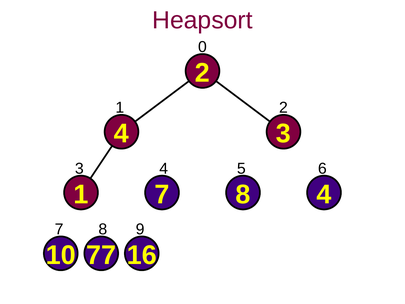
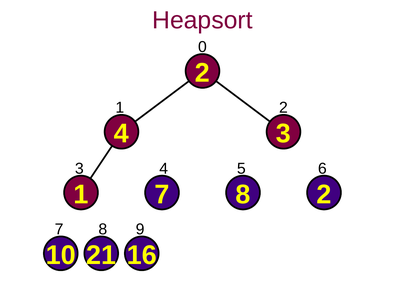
8 4: 4 -> 2 (324, 194)
77: 77 -> 21 (101, 255)
